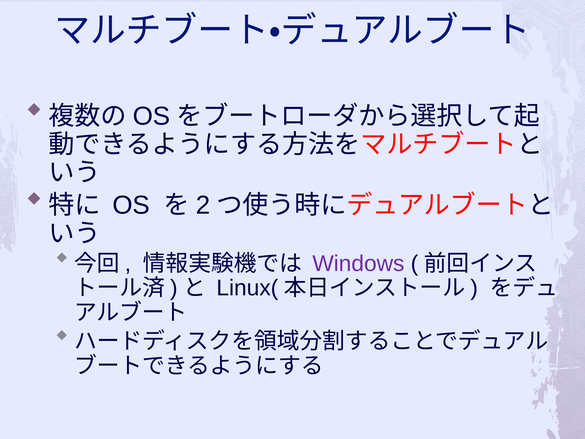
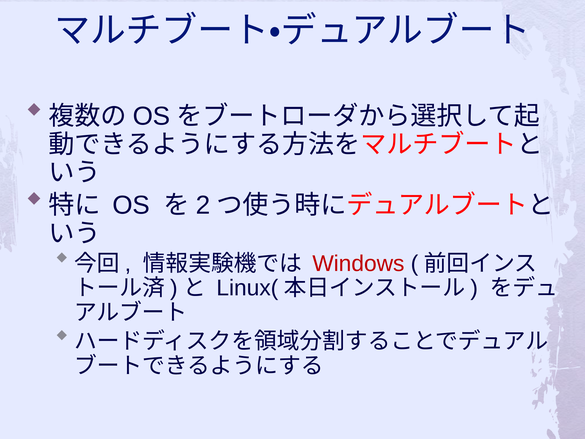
Windows colour: purple -> red (359, 263)
